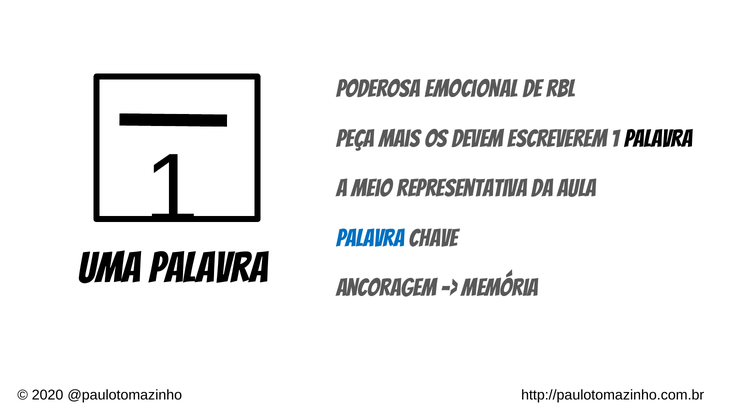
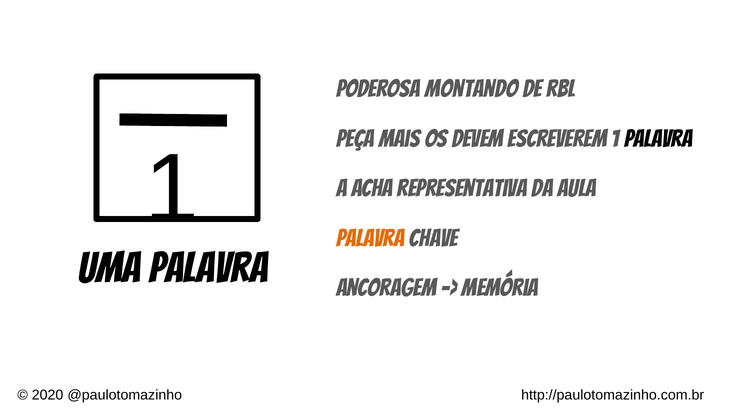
emocional: emocional -> montando (471, 89)
meio: meio -> acha (372, 189)
palavra colour: blue -> orange (370, 239)
